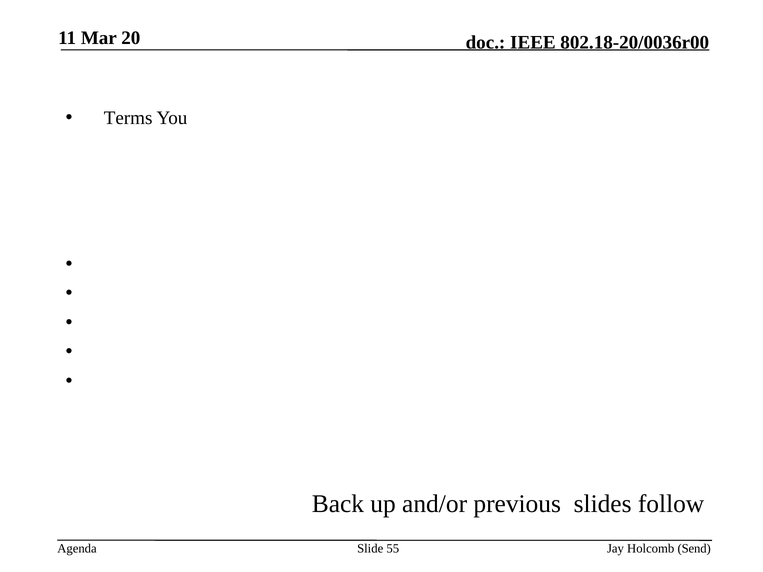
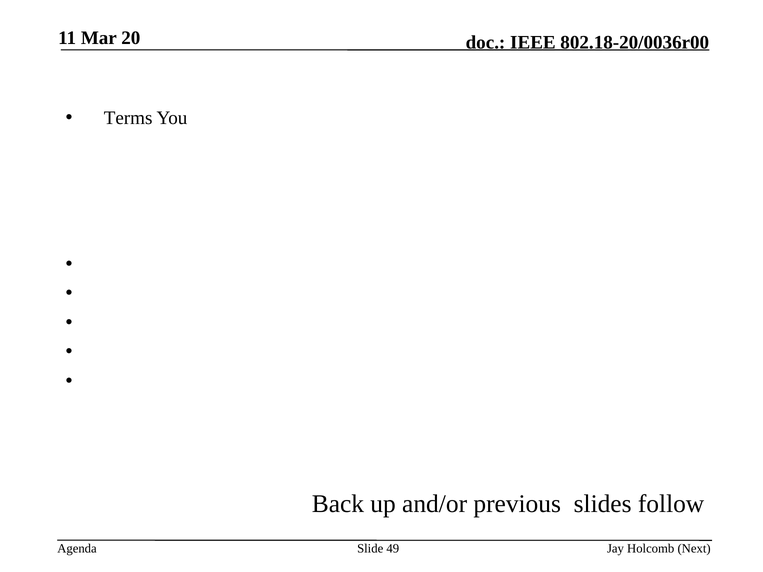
55: 55 -> 49 (393, 549)
Send: Send -> Next (694, 549)
